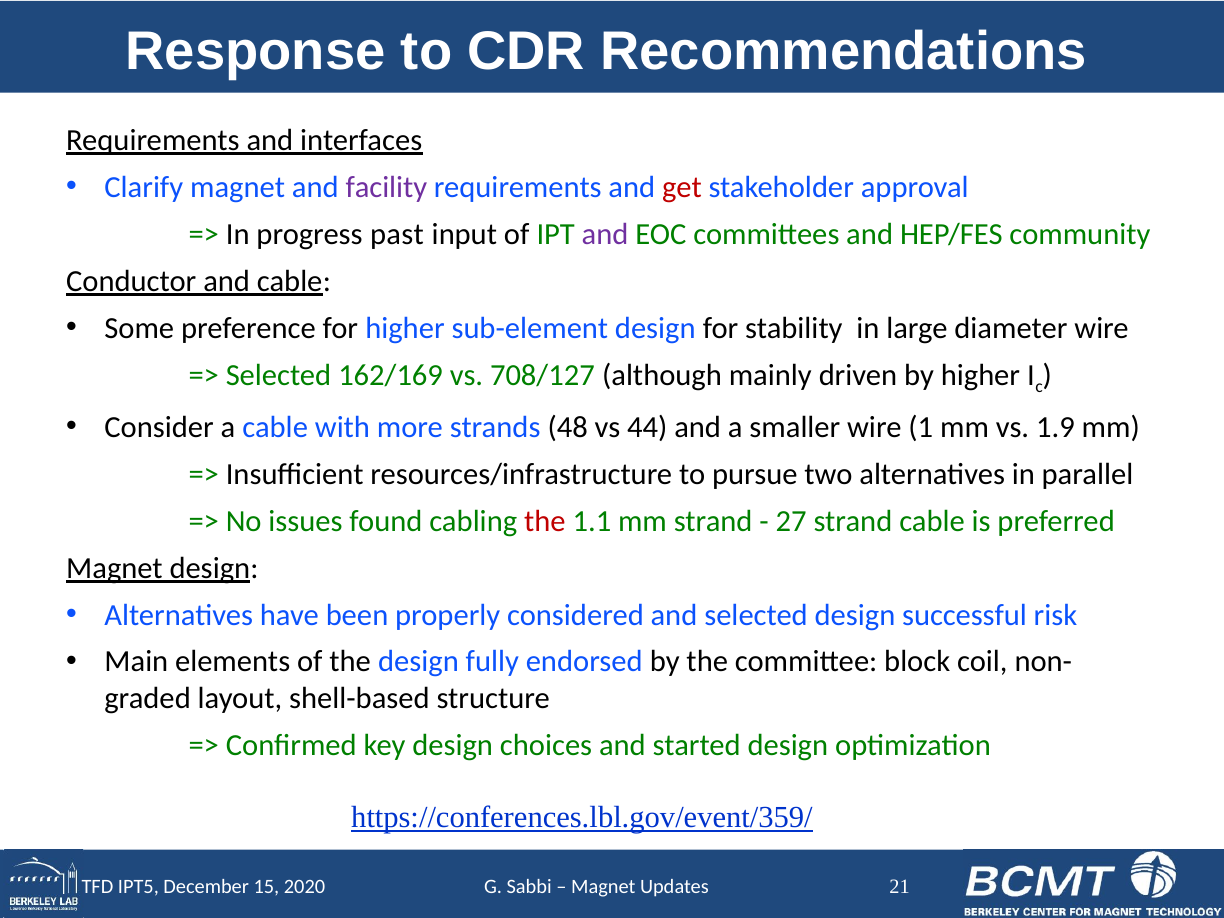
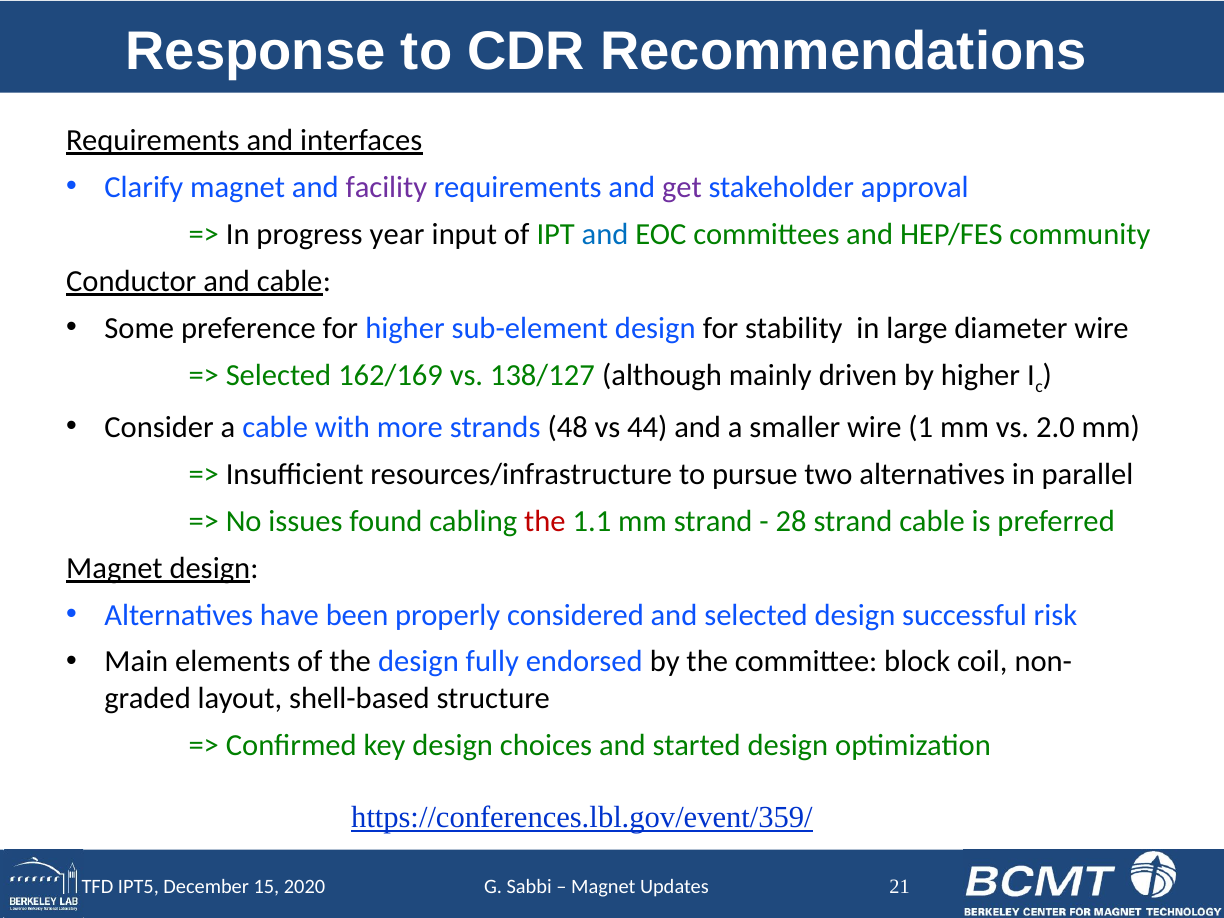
get colour: red -> purple (682, 187)
past: past -> year (397, 234)
and colour: purple -> blue (605, 234)
708/127: 708/127 -> 138/127 (542, 375)
1.9: 1.9 -> 2.0 (1055, 427)
27: 27 -> 28 (791, 521)
